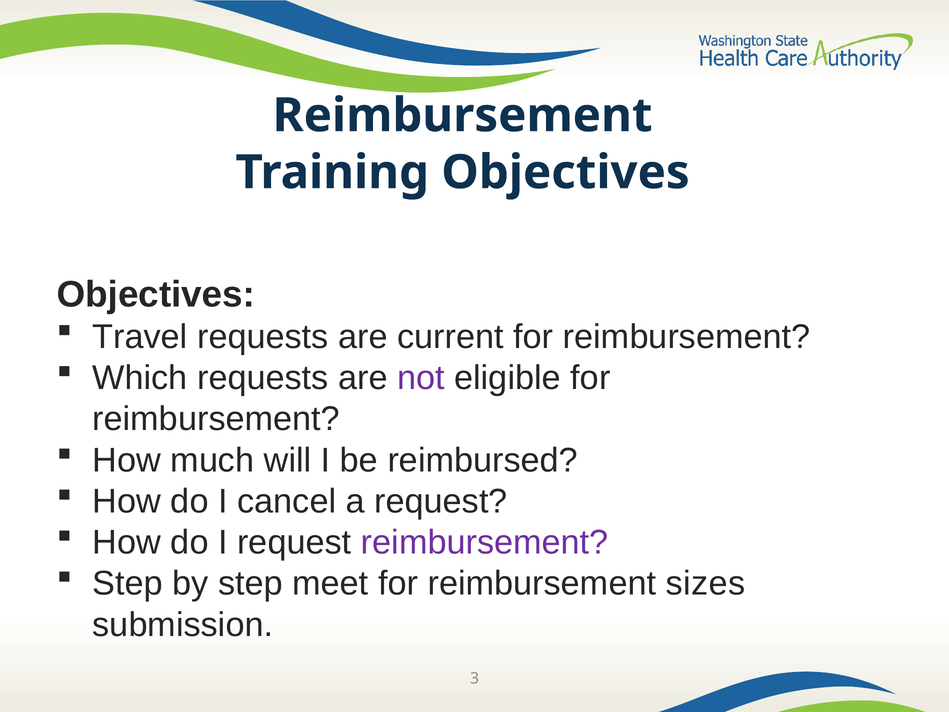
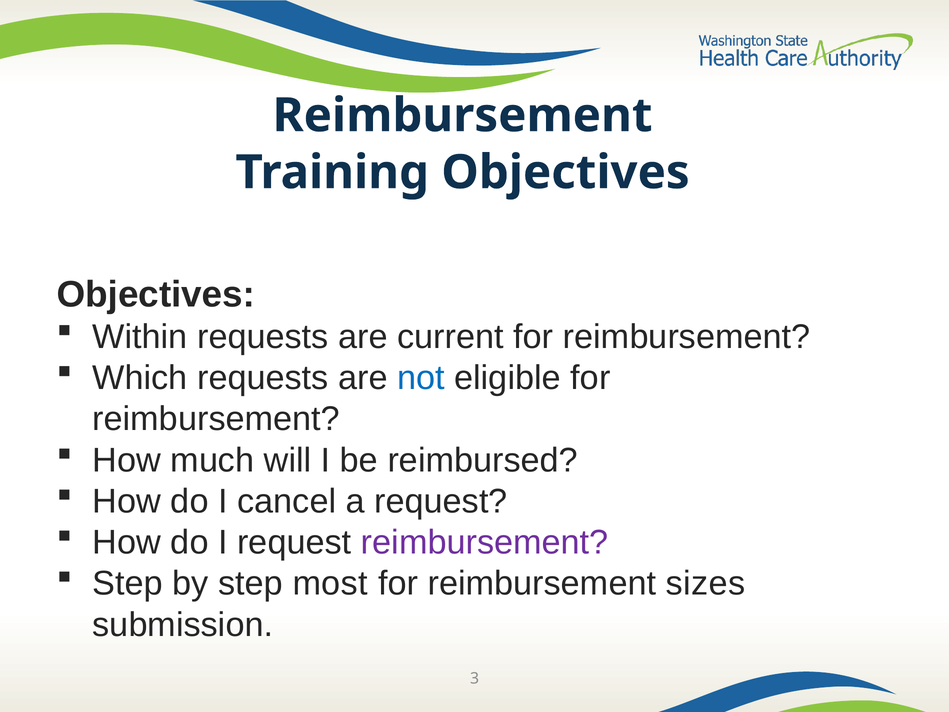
Travel: Travel -> Within (140, 337)
not colour: purple -> blue (421, 378)
meet: meet -> most (330, 583)
